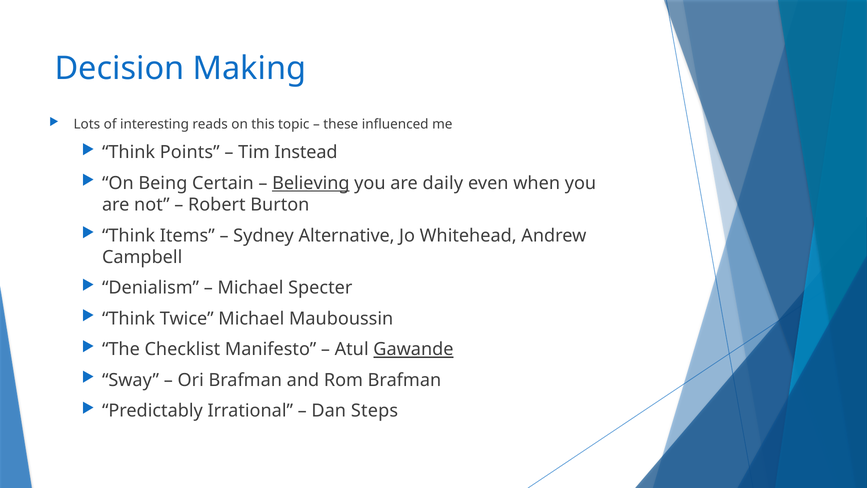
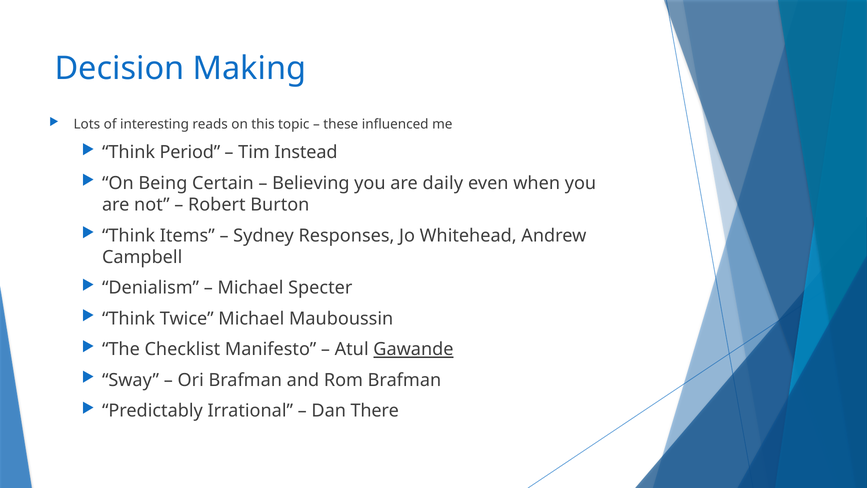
Points: Points -> Period (190, 152)
Believing underline: present -> none (311, 183)
Alternative: Alternative -> Responses (347, 235)
Steps: Steps -> There (375, 411)
